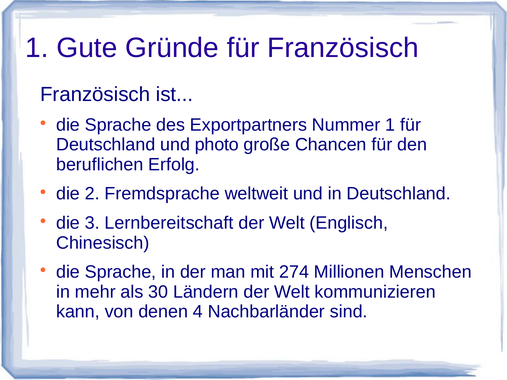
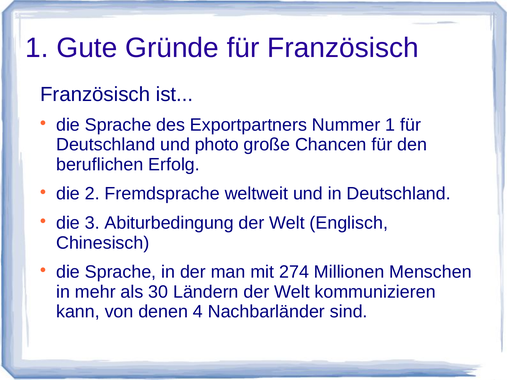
Lernbereitschaft: Lernbereitschaft -> Abiturbedingung (169, 223)
